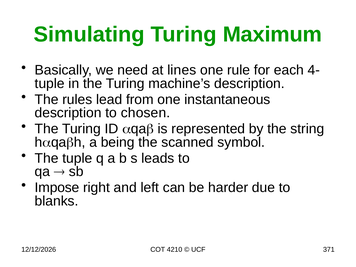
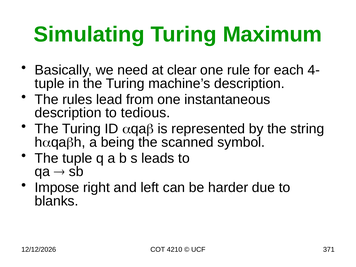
lines: lines -> clear (182, 70)
chosen: chosen -> tedious (146, 113)
